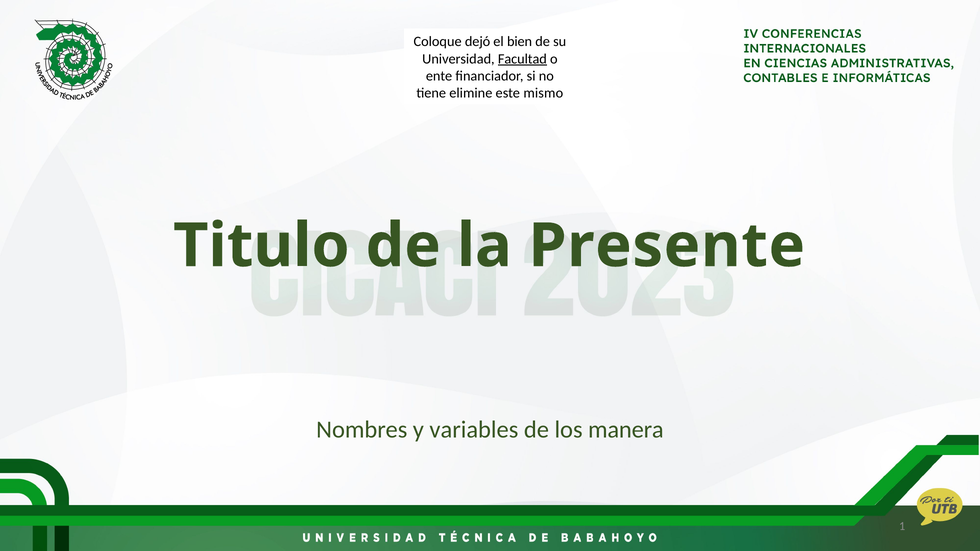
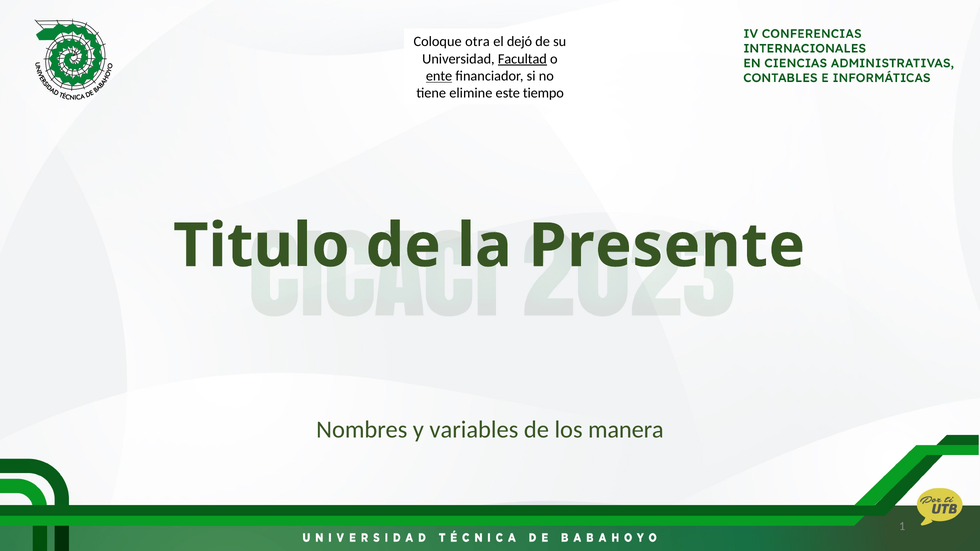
dejó: dejó -> otra (477, 42)
bien: bien -> dejó (520, 42)
ente underline: none -> present (439, 76)
mismo: mismo -> tiempo (543, 93)
